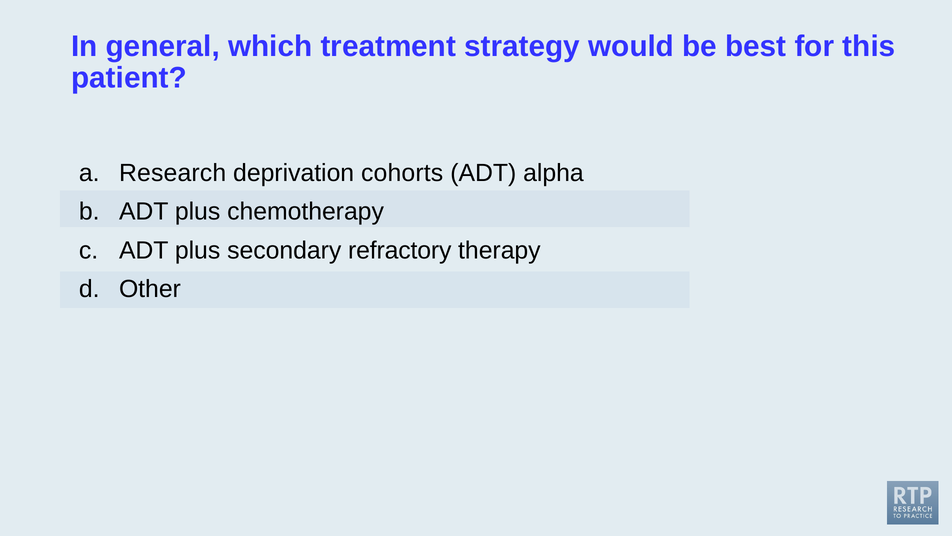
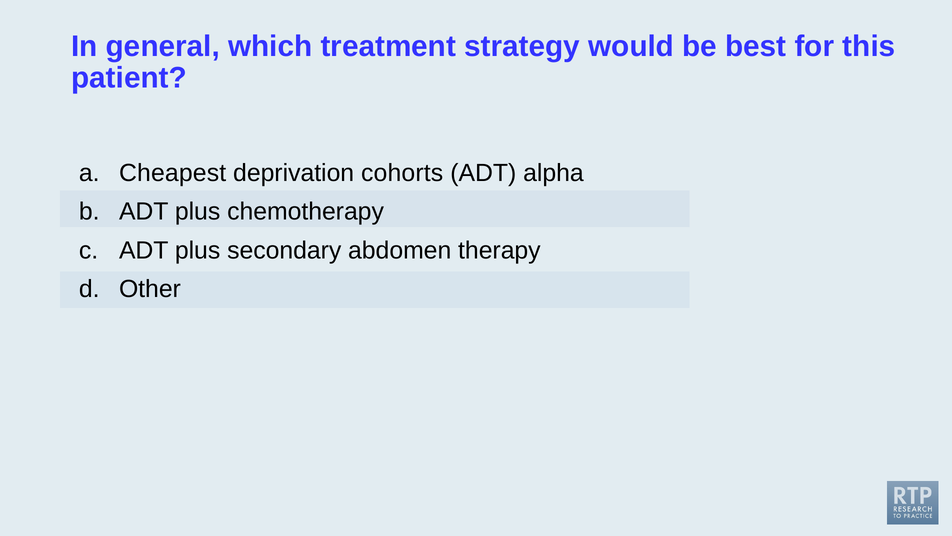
Research: Research -> Cheapest (173, 173)
refractory: refractory -> abdomen (400, 250)
